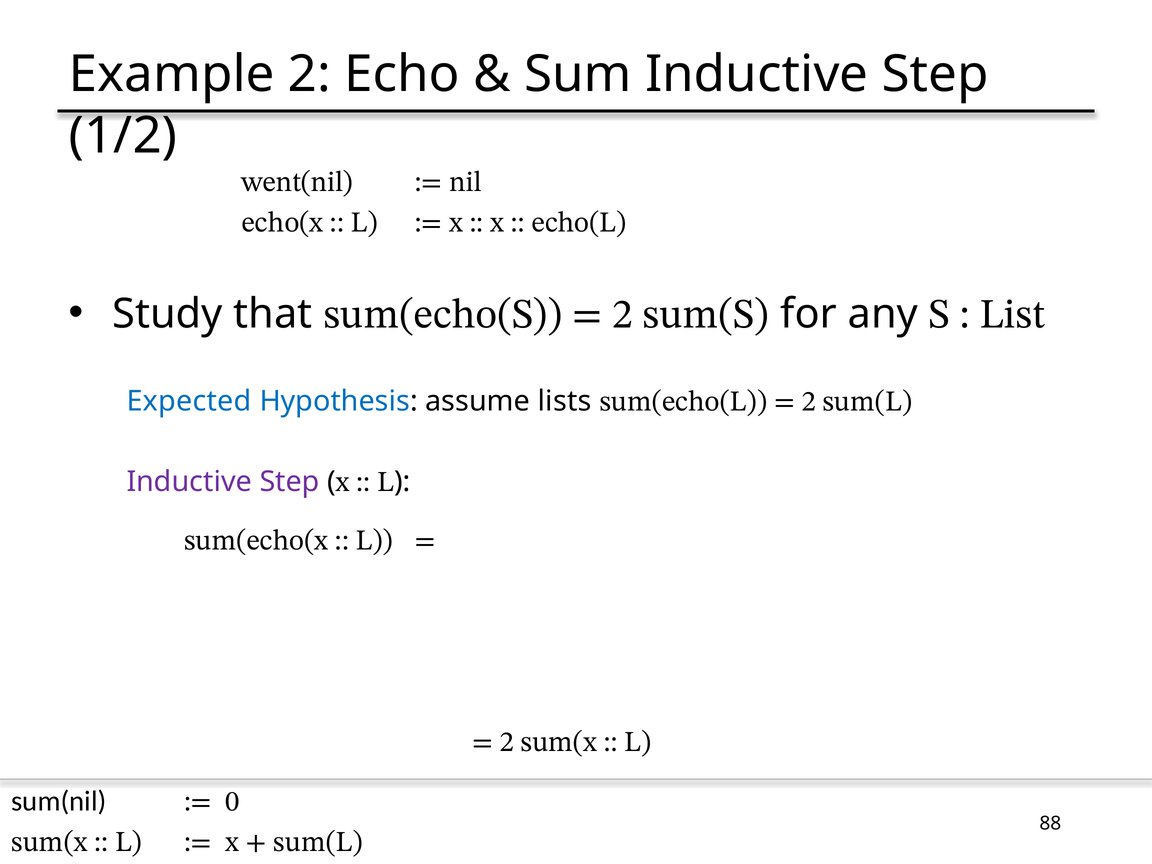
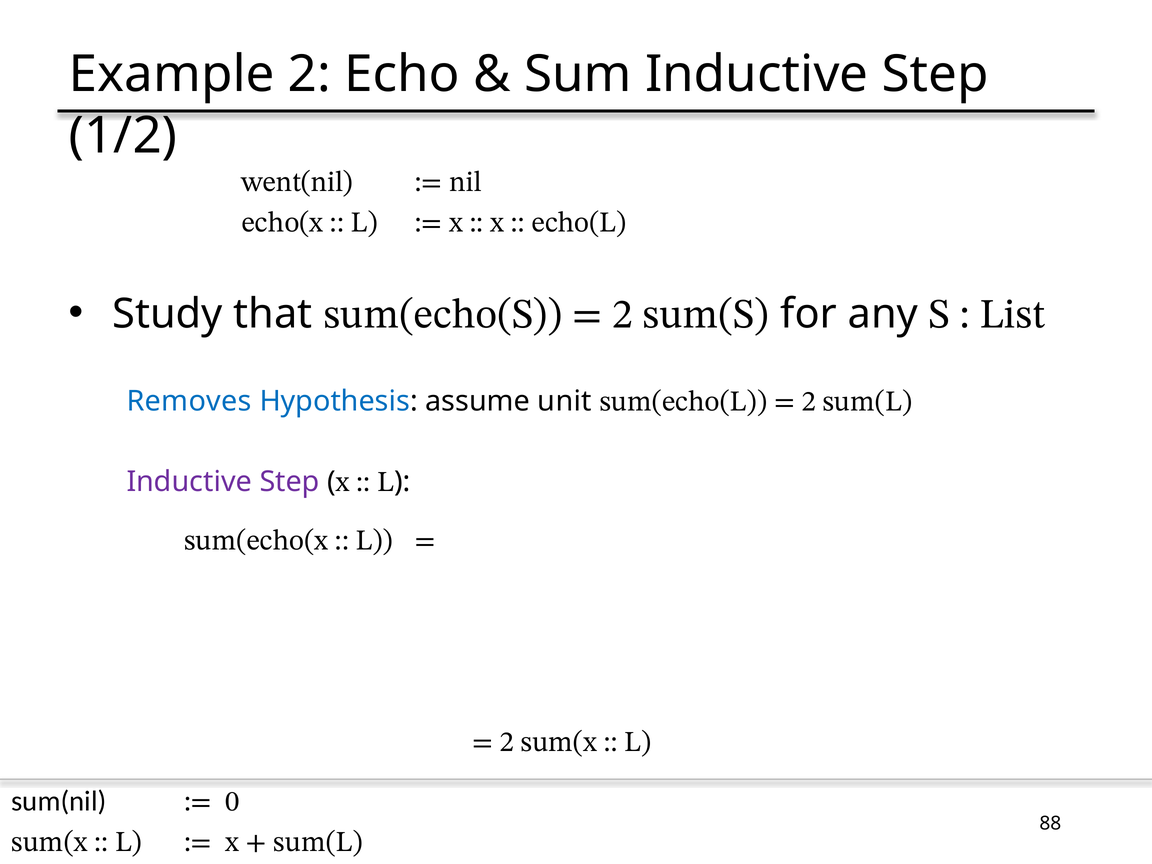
Expected: Expected -> Removes (189, 401)
lists: lists -> unit (565, 401)
